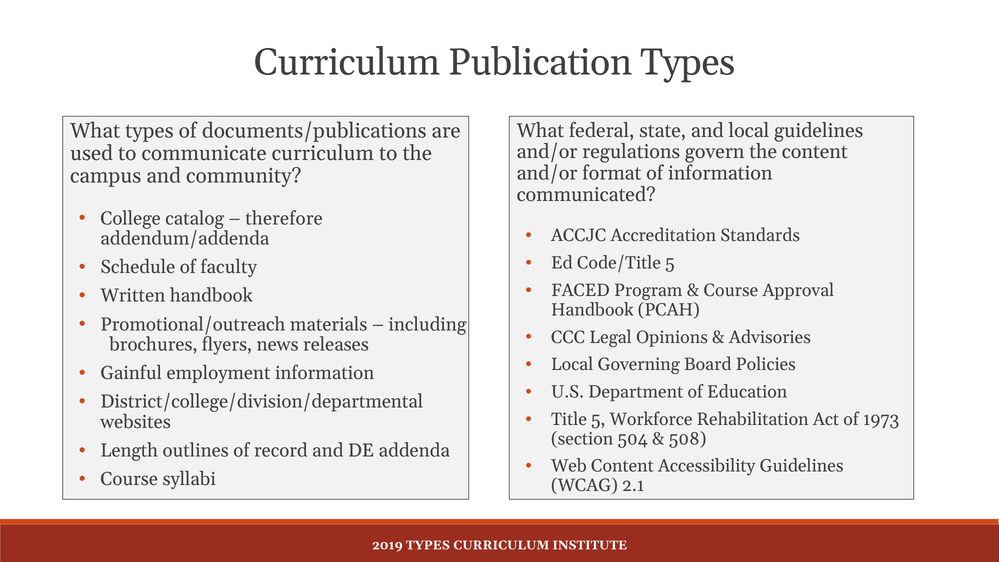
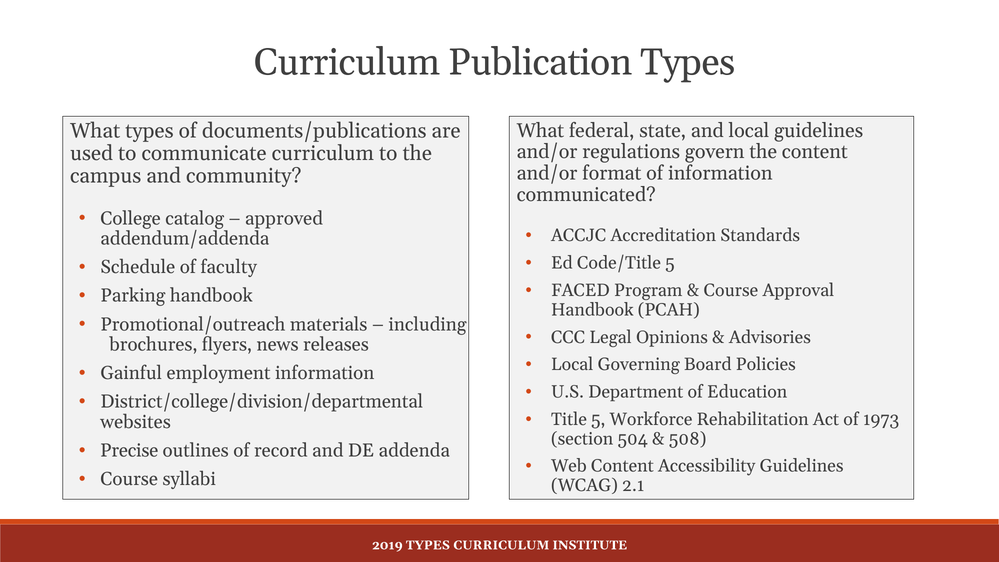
therefore: therefore -> approved (284, 218)
Written: Written -> Parking (133, 296)
Length: Length -> Precise (129, 451)
